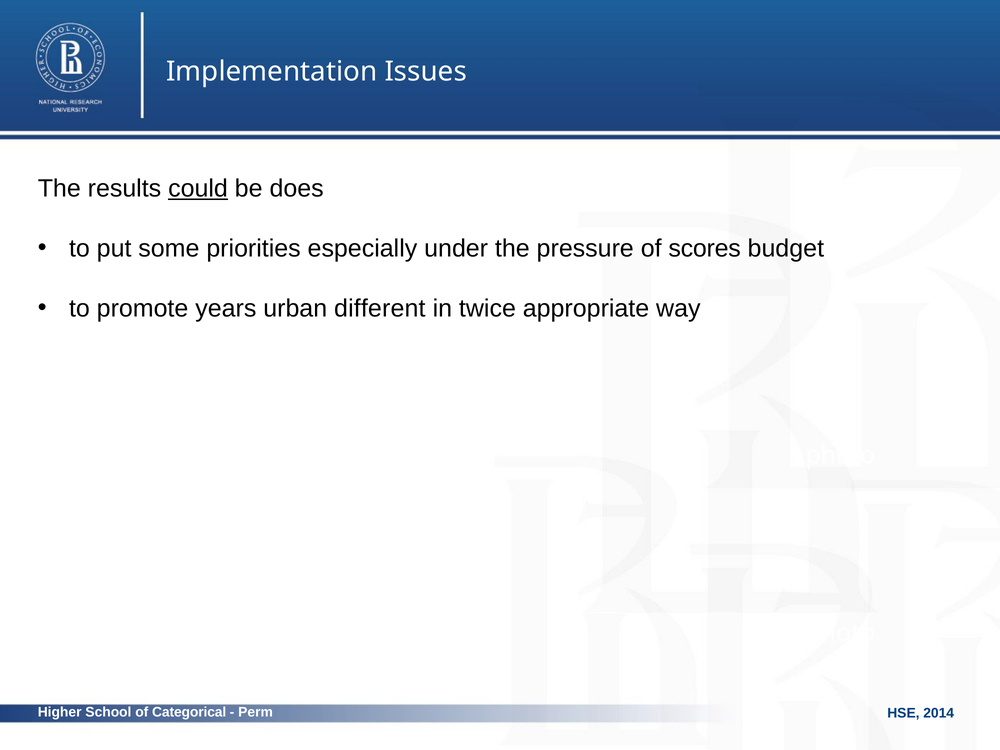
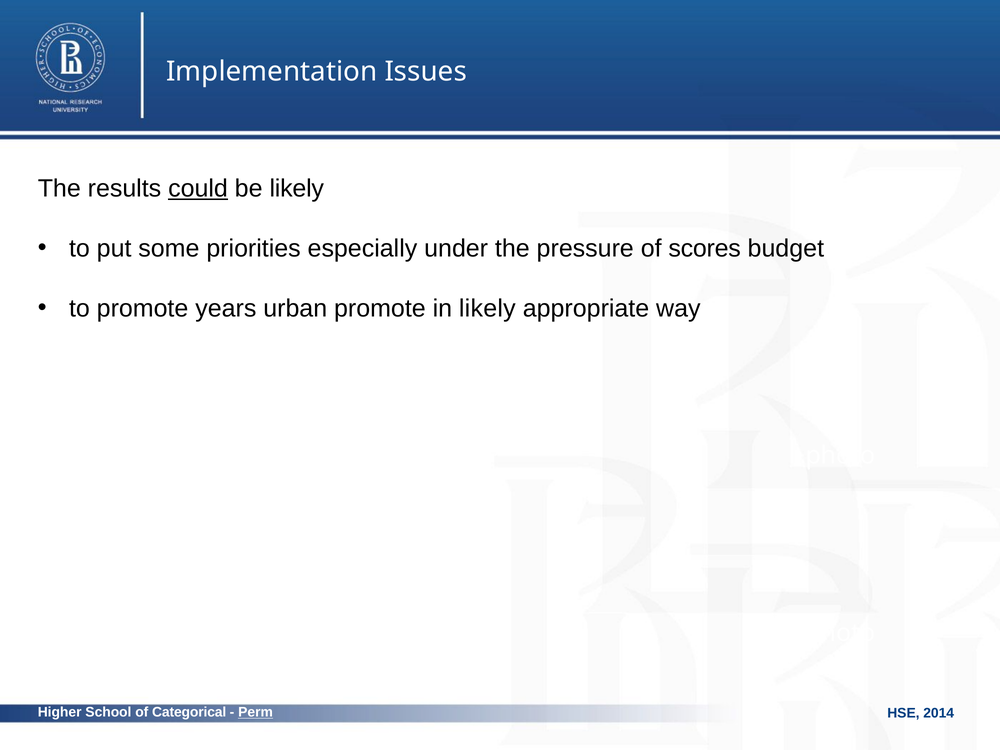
be does: does -> likely (297, 188)
urban different: different -> promote (380, 308)
in twice: twice -> likely (487, 308)
Perm underline: none -> present (256, 712)
